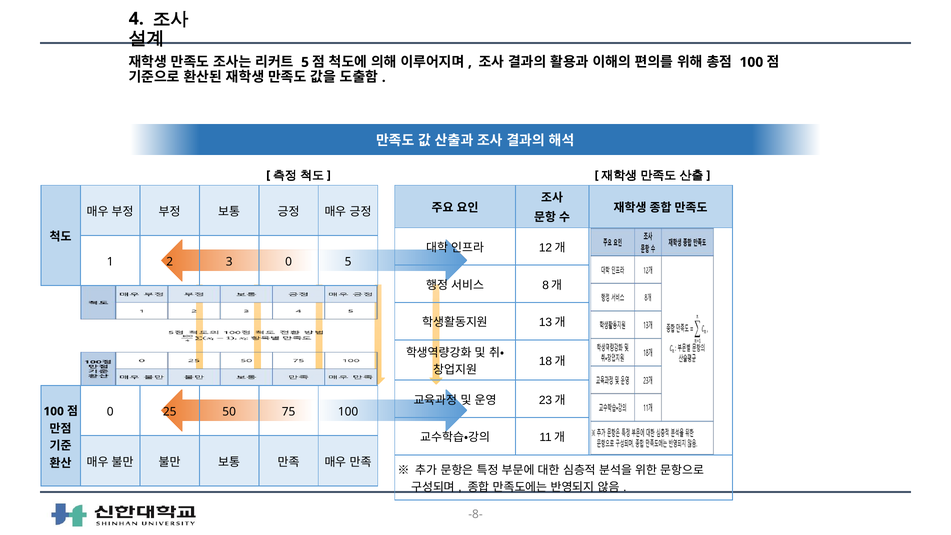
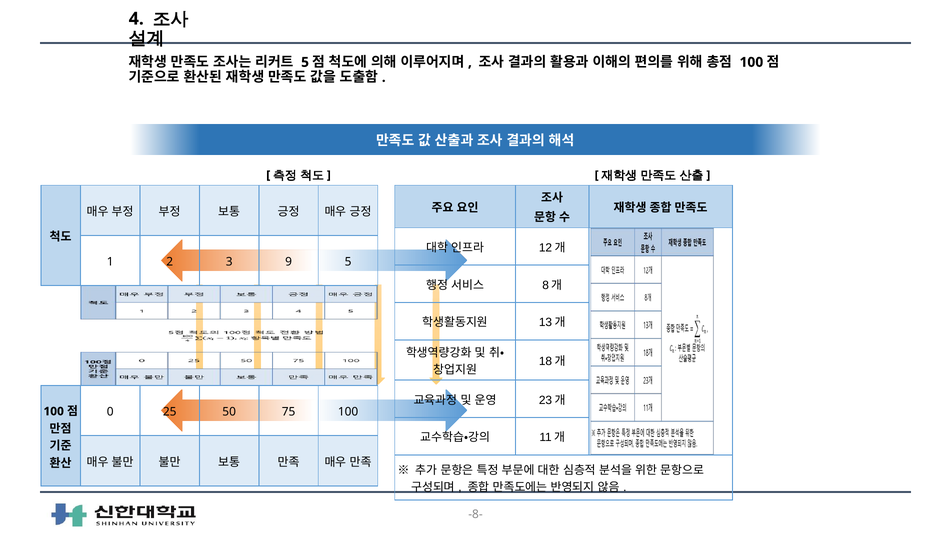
0: 0 -> 9 (289, 262)
